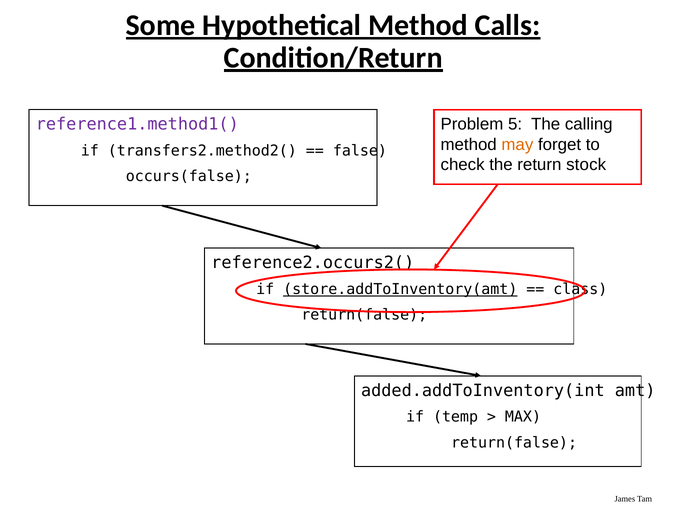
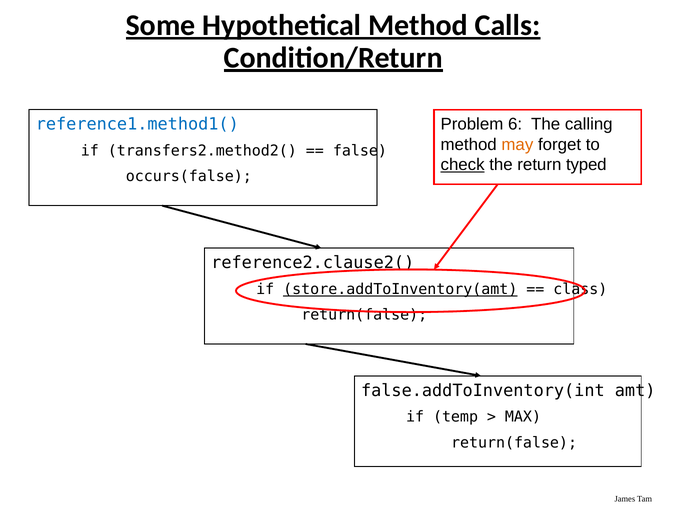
5: 5 -> 6 (515, 124)
reference1.method1( colour: purple -> blue (137, 124)
check underline: none -> present (463, 165)
stock: stock -> typed (586, 165)
reference2.occurs2(: reference2.occurs2( -> reference2.clause2( (313, 262)
added.addToInventory(int: added.addToInventory(int -> false.addToInventory(int (483, 390)
